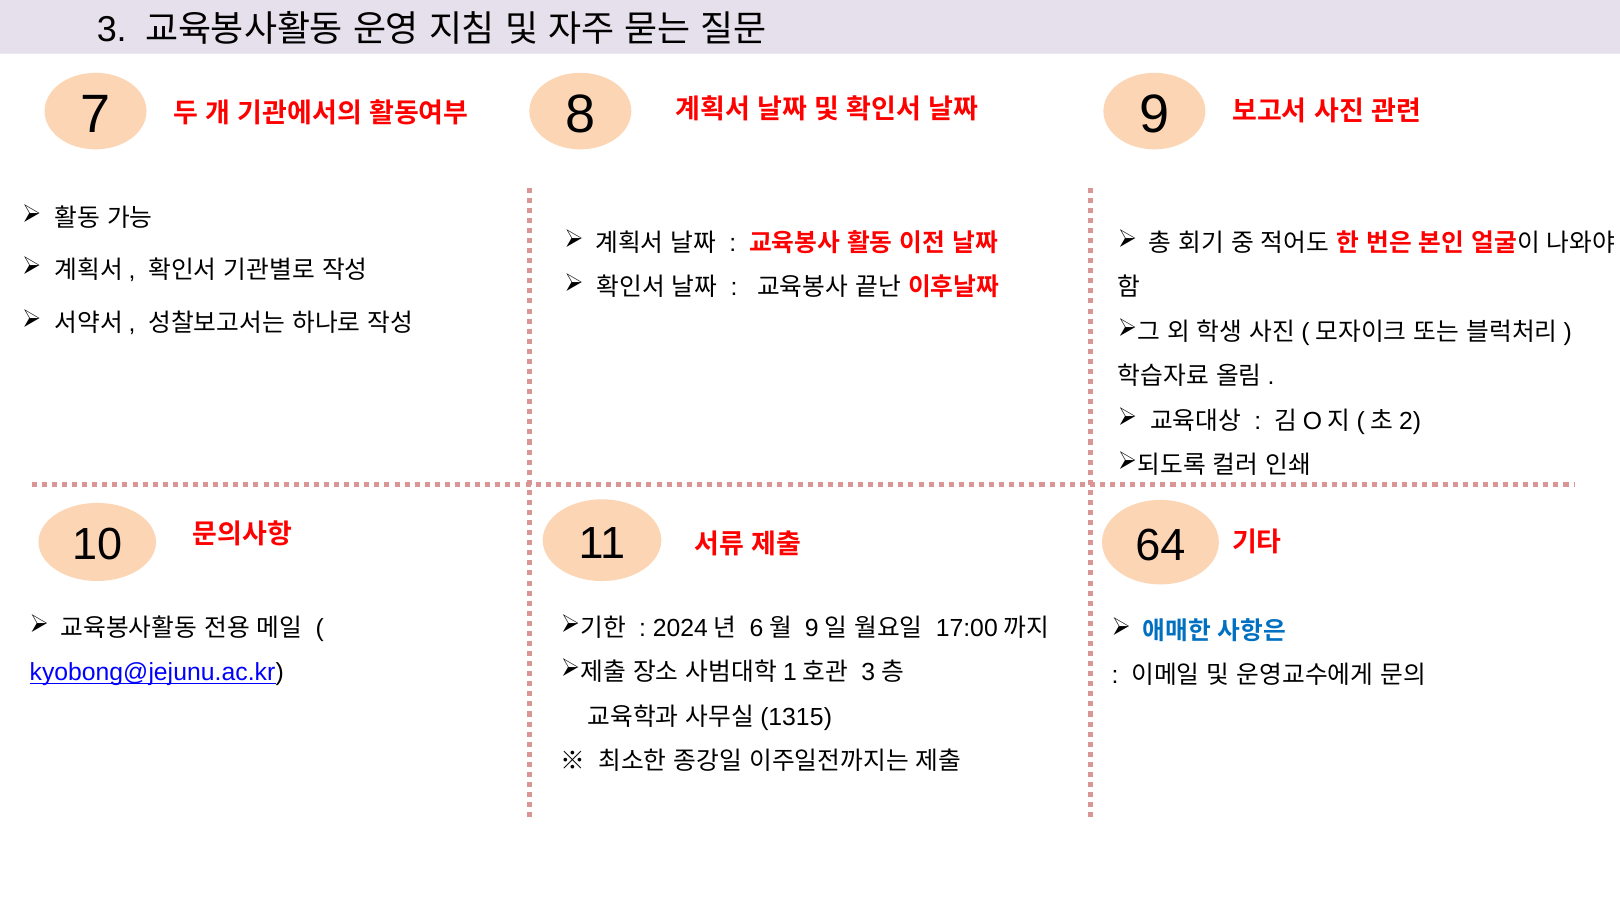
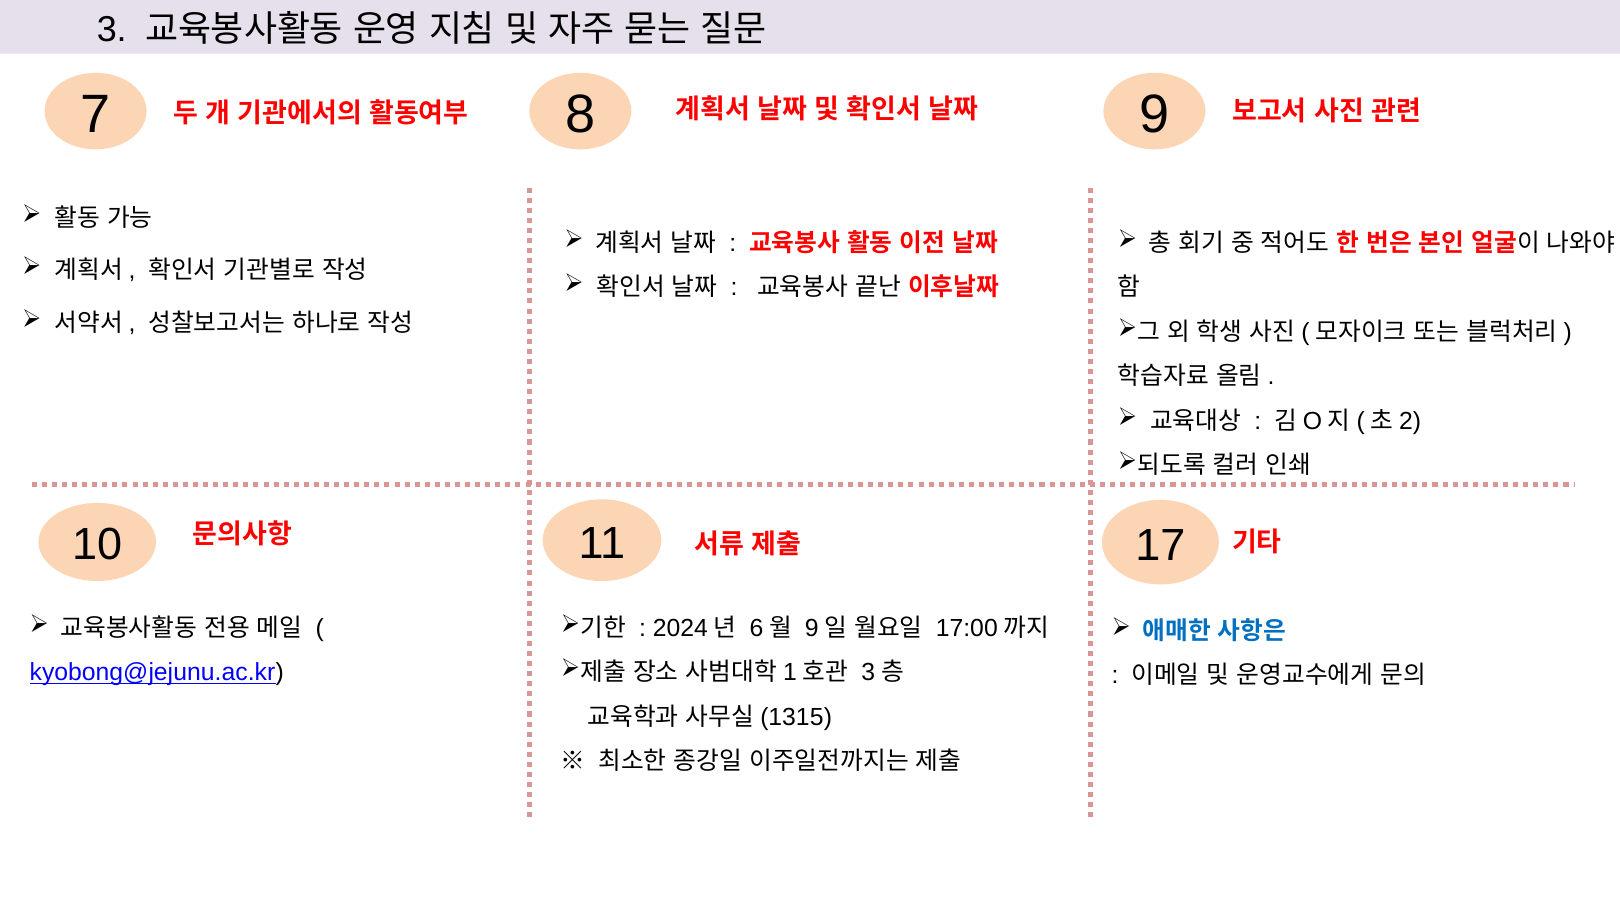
64: 64 -> 17 (1160, 545)
